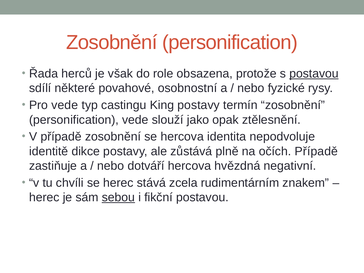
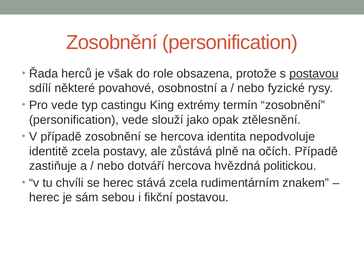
King postavy: postavy -> extrémy (199, 105)
identitě dikce: dikce -> zcela (86, 151)
negativní: negativní -> politickou (290, 166)
sebou underline: present -> none (118, 197)
